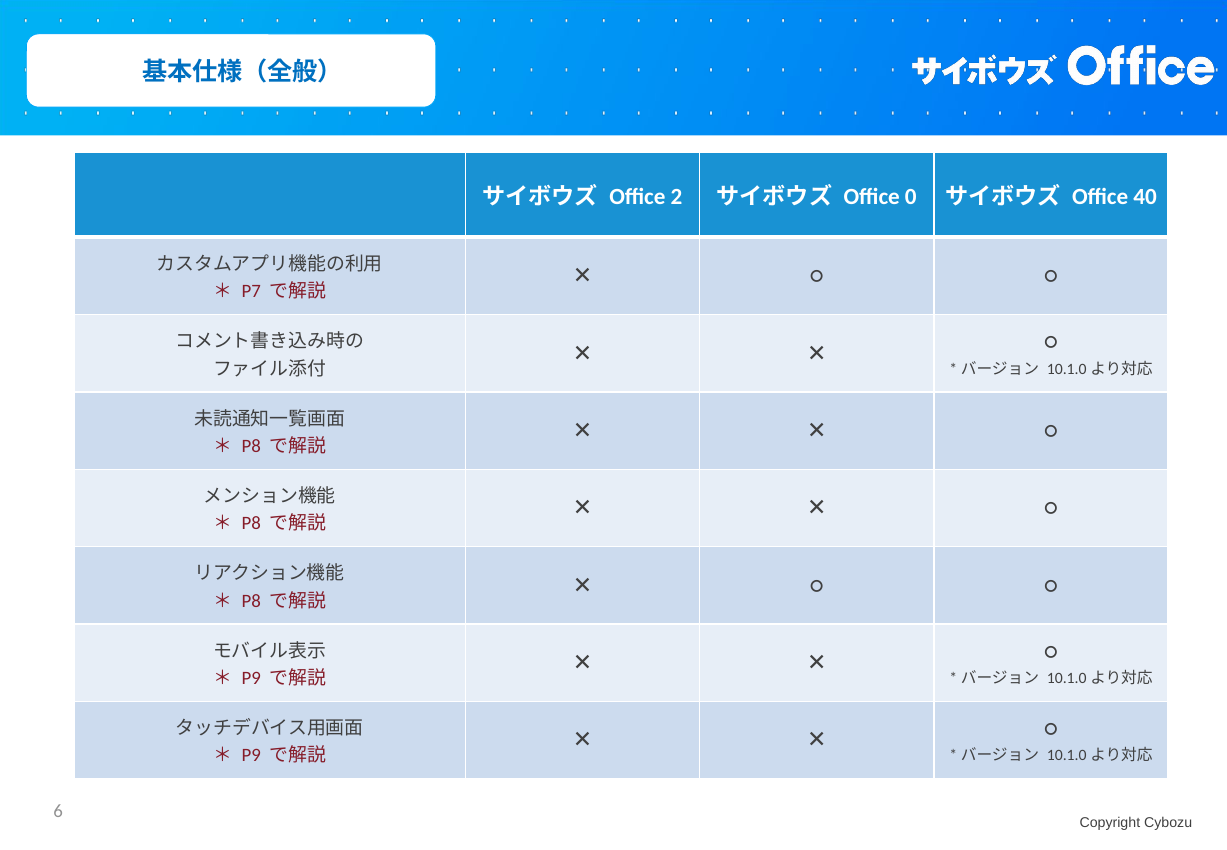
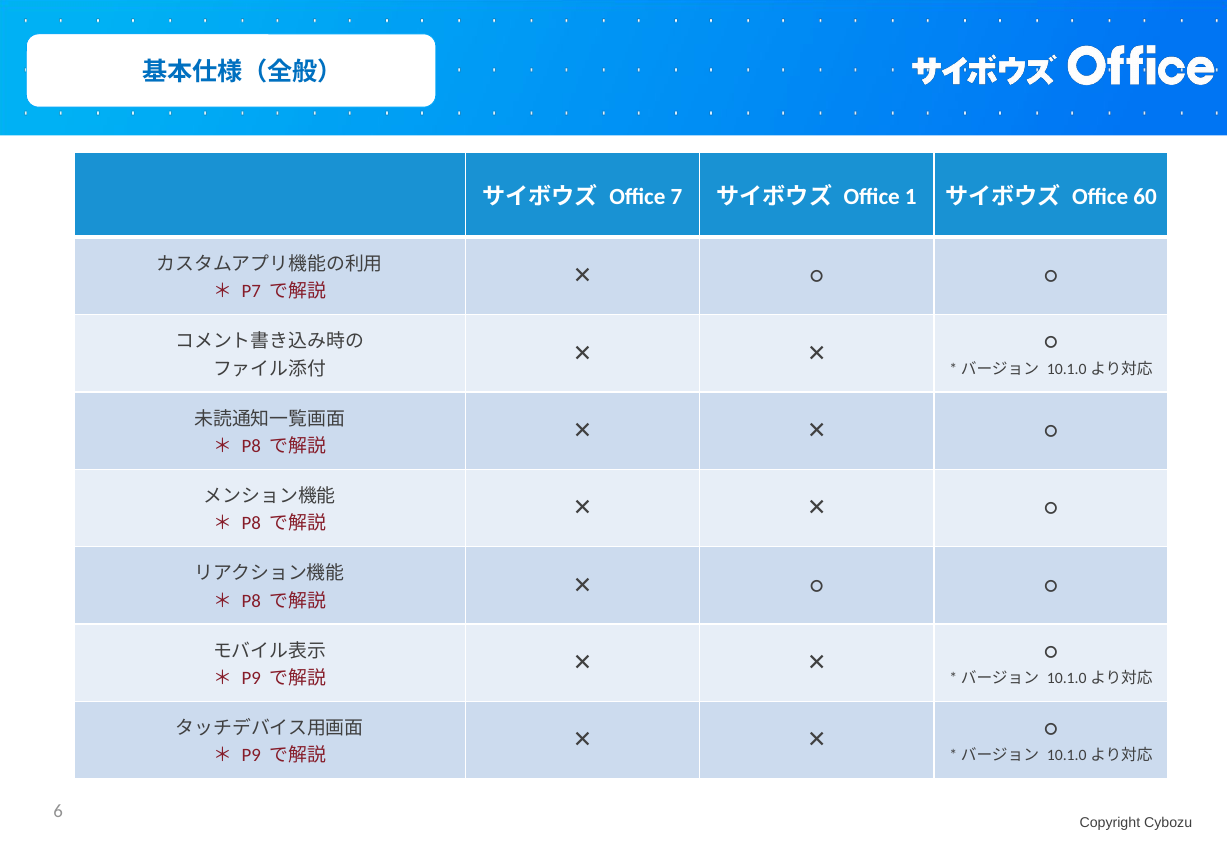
2: 2 -> 7 (677, 197)
0: 0 -> 1 (911, 197)
40: 40 -> 60 (1145, 197)
